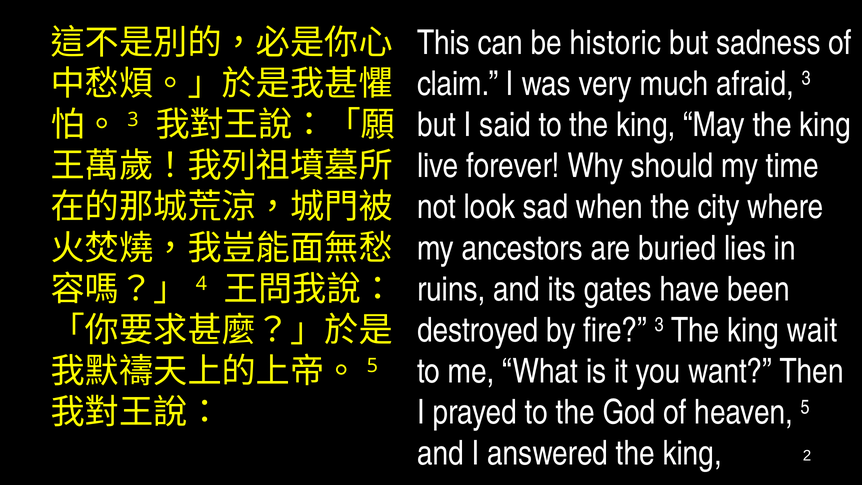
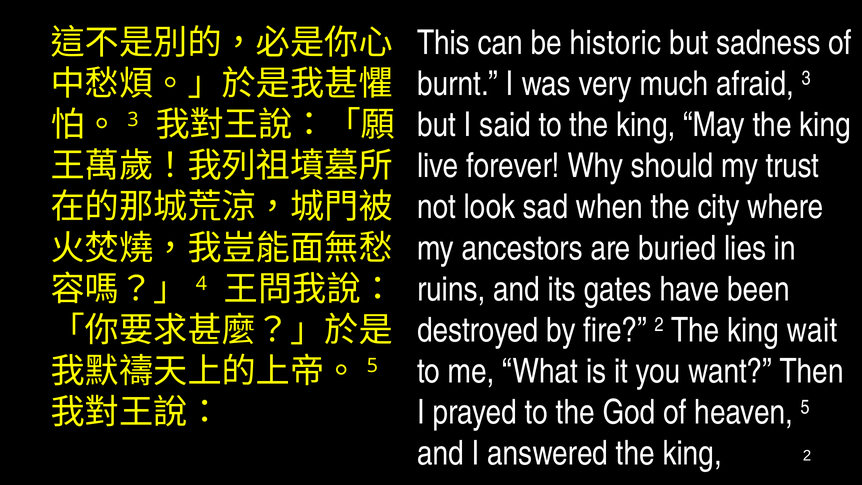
claim: claim -> burnt (458, 84)
time: time -> trust (792, 166)
fire 3: 3 -> 2 (659, 325)
